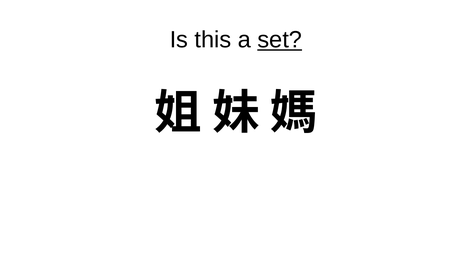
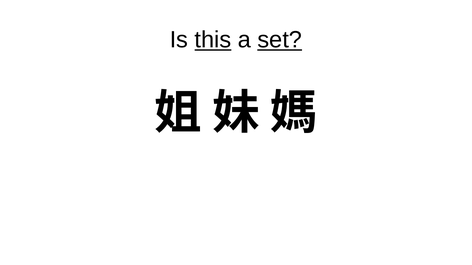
this underline: none -> present (213, 40)
